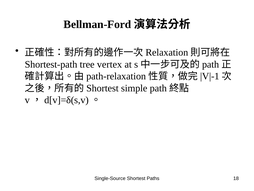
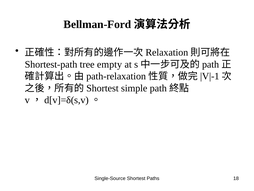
vertex: vertex -> empty (109, 64)
